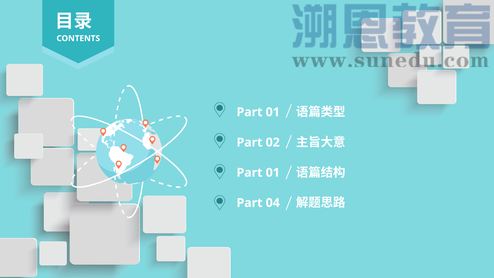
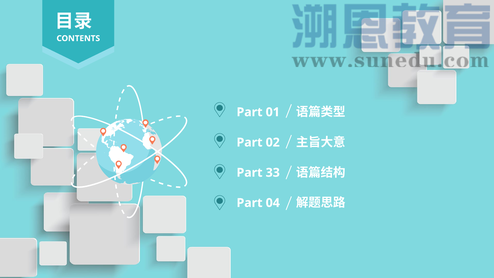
01: 01 -> 33 (273, 173)
